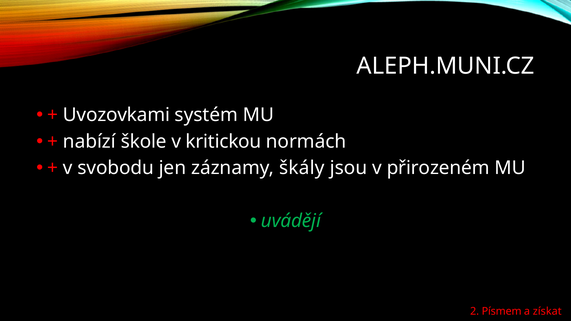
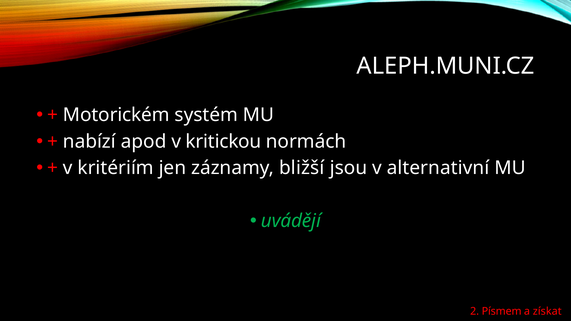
Uvozovkami: Uvozovkami -> Motorickém (116, 115)
škole: škole -> apod (144, 142)
svobodu: svobodu -> kritériím (116, 168)
škály: škály -> bližší (302, 168)
přirozeném: přirozeném -> alternativní (438, 168)
